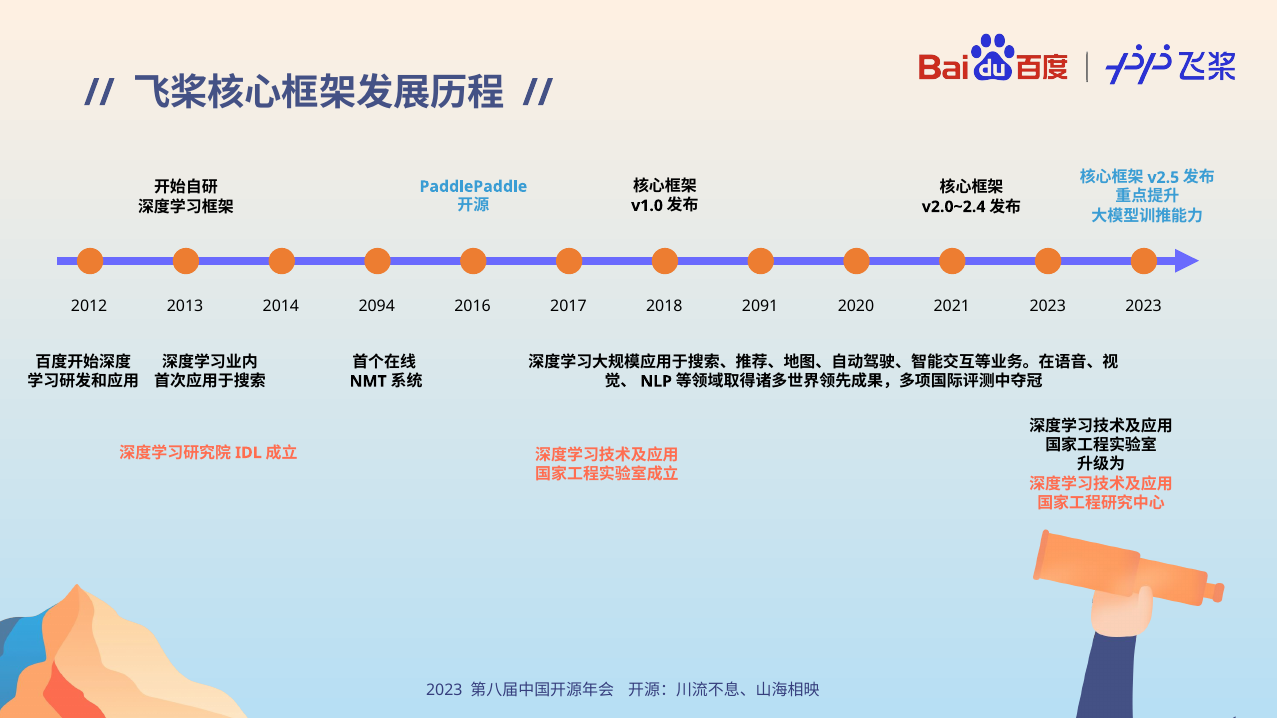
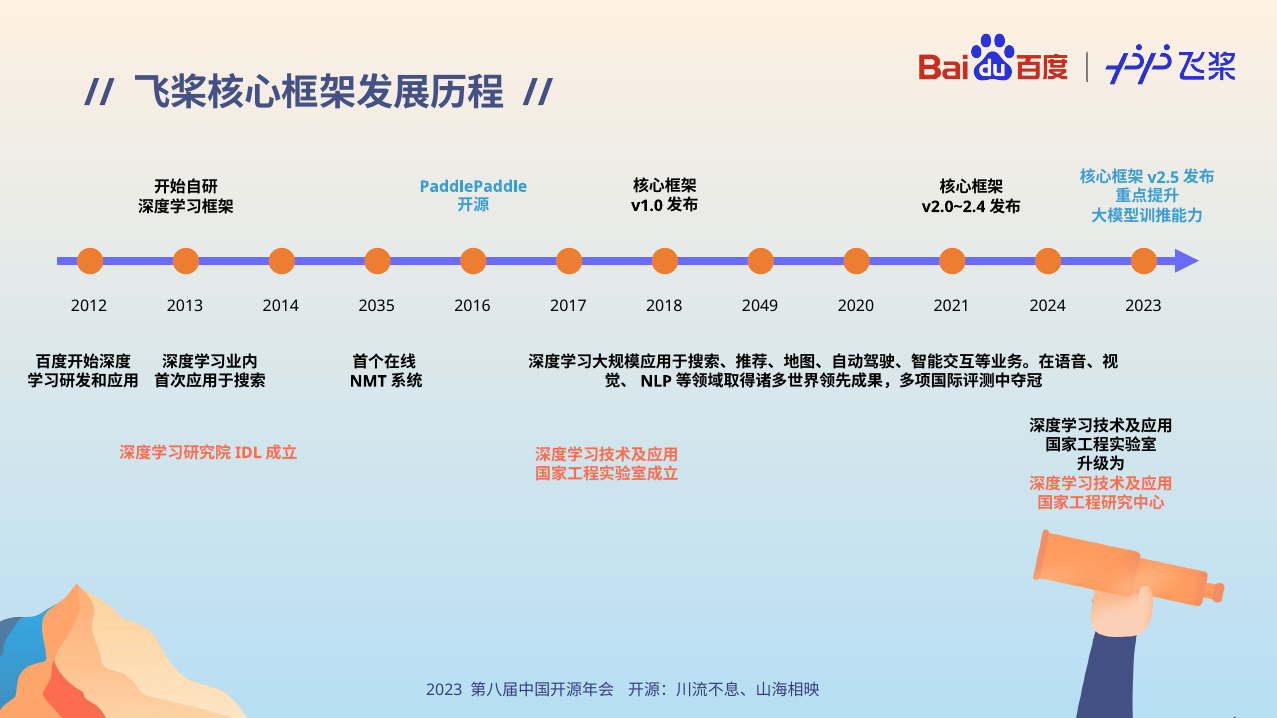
2094: 2094 -> 2035 (377, 306)
2091: 2091 -> 2049 (760, 306)
2021 2023: 2023 -> 2024 (1048, 306)
